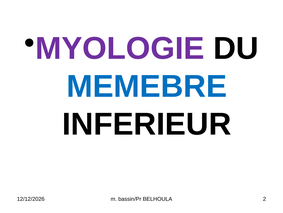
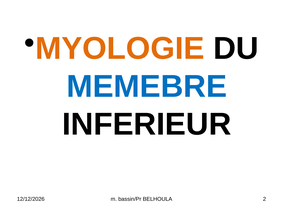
MYOLOGIE colour: purple -> orange (120, 48)
